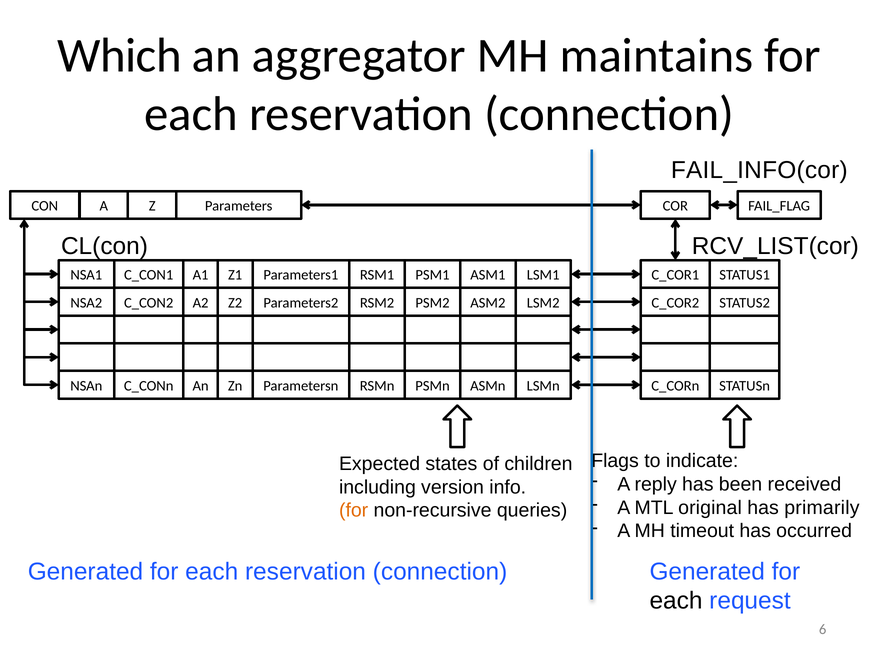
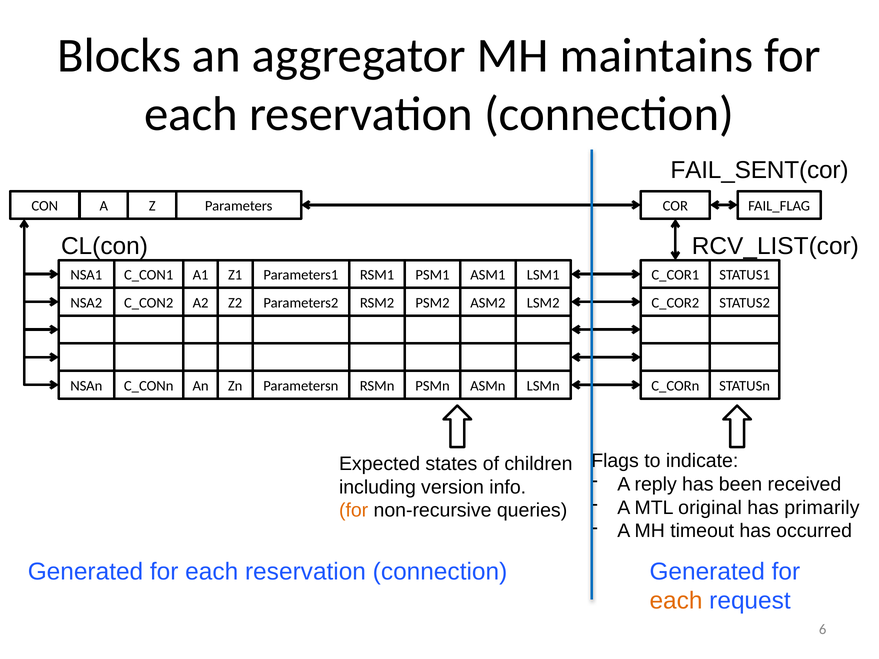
Which: Which -> Blocks (119, 55)
FAIL_INFO(cor: FAIL_INFO(cor -> FAIL_SENT(cor (760, 170)
each colour: black -> orange (676, 601)
